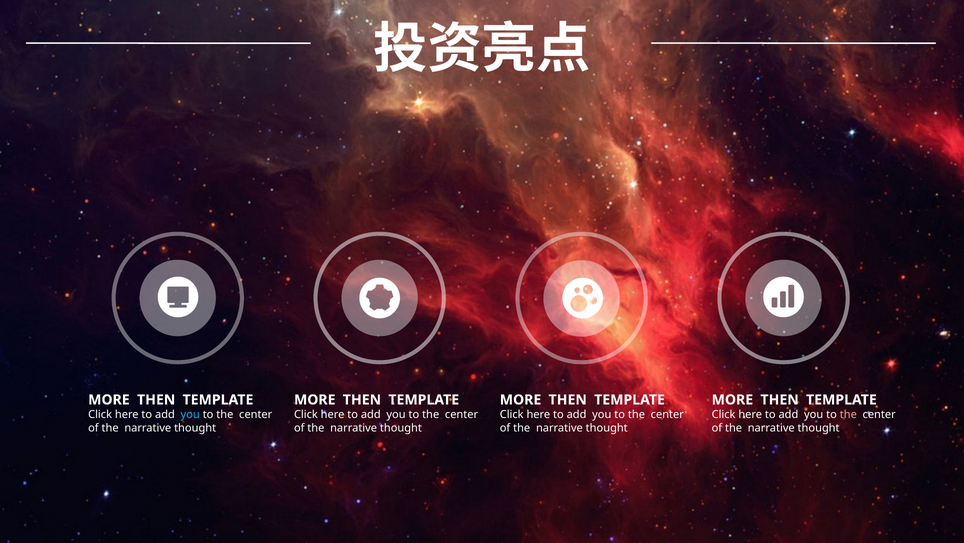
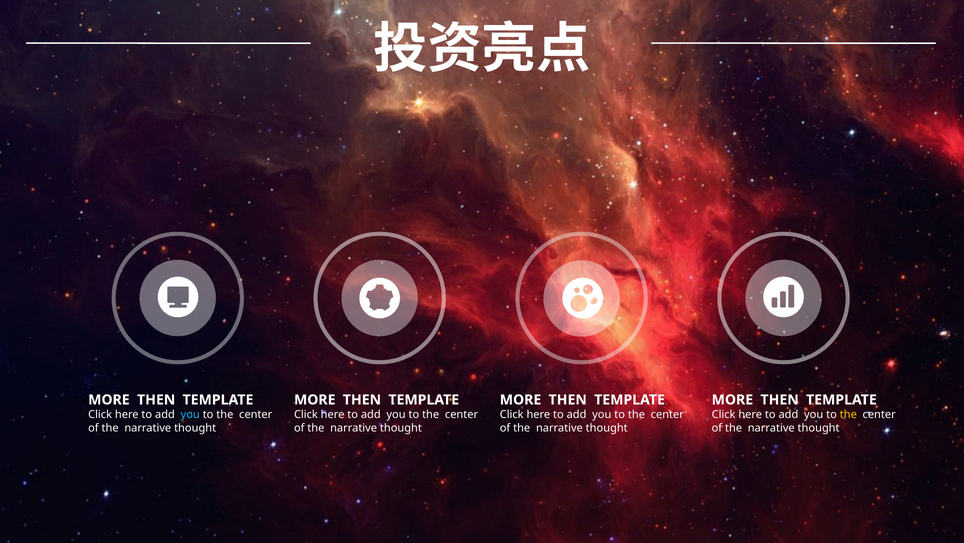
the colour: pink -> yellow (848, 414)
